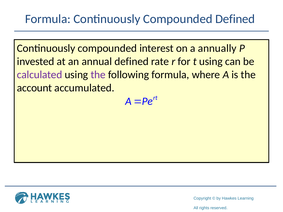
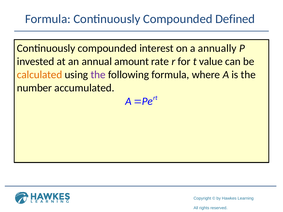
annual defined: defined -> amount (132, 62)
t using: using -> value (211, 62)
calculated colour: purple -> orange (40, 75)
account: account -> number (34, 88)
